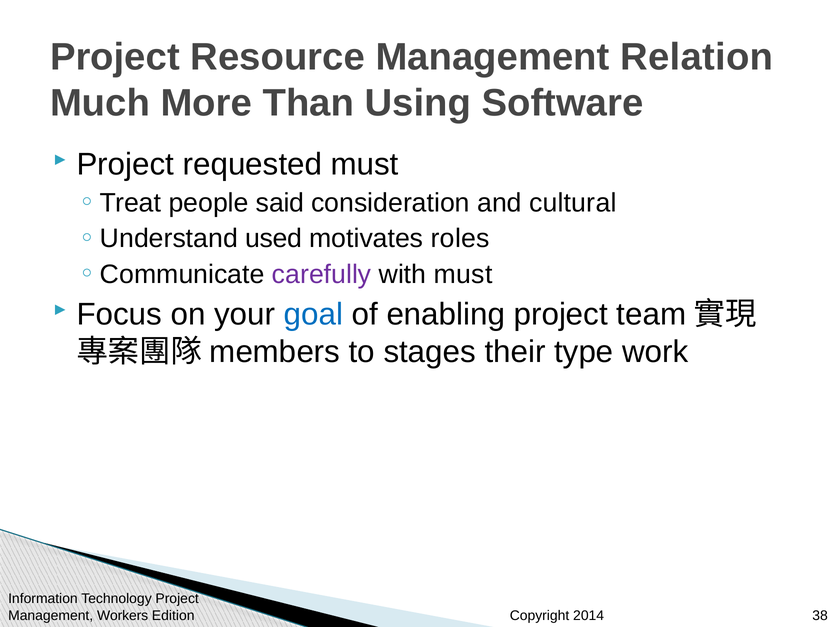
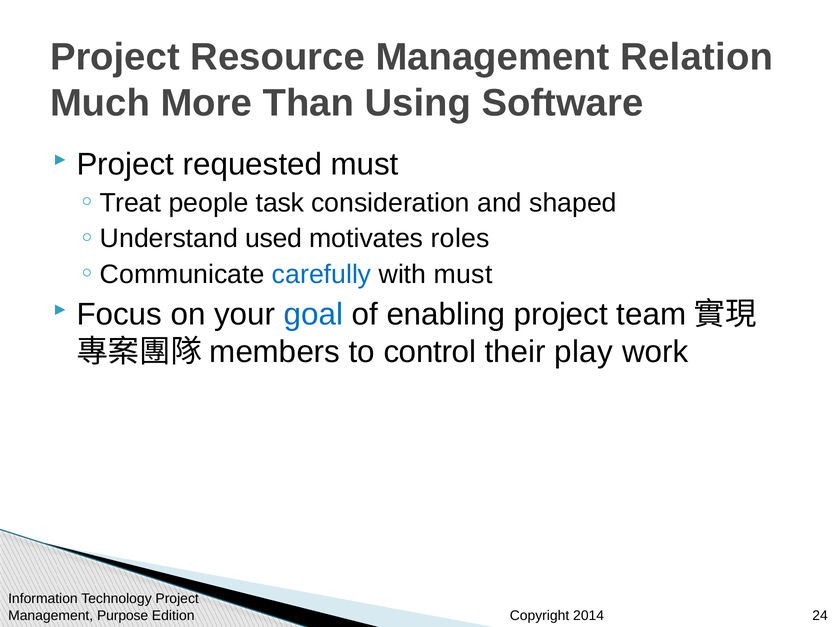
said: said -> task (280, 203)
cultural: cultural -> shaped (573, 203)
carefully colour: purple -> blue (322, 274)
stages: stages -> control (430, 352)
type: type -> play (584, 352)
Workers: Workers -> Purpose (123, 615)
38: 38 -> 24 (820, 615)
